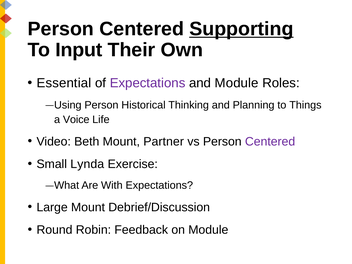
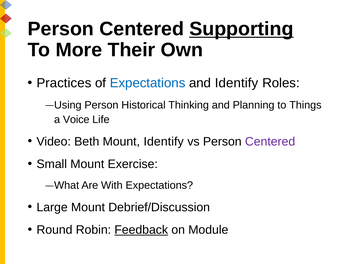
Input: Input -> More (79, 50)
Essential: Essential -> Practices (64, 83)
Expectations colour: purple -> blue (148, 83)
and Module: Module -> Identify (237, 83)
Mount Partner: Partner -> Identify (164, 142)
Small Lynda: Lynda -> Mount (87, 164)
Feedback underline: none -> present (141, 230)
